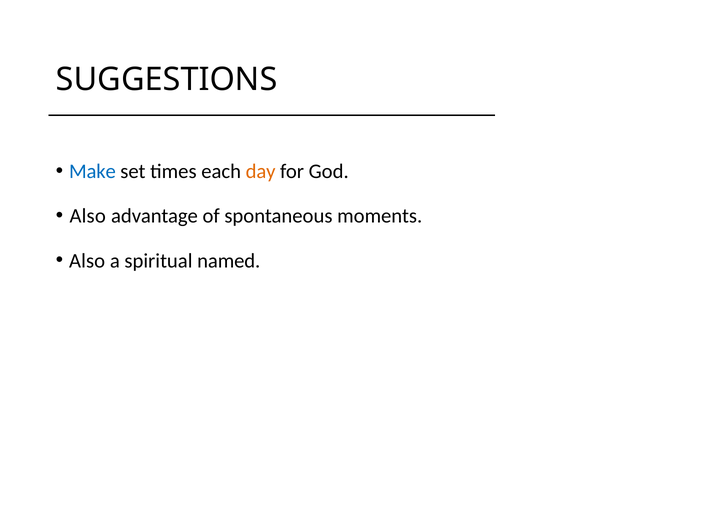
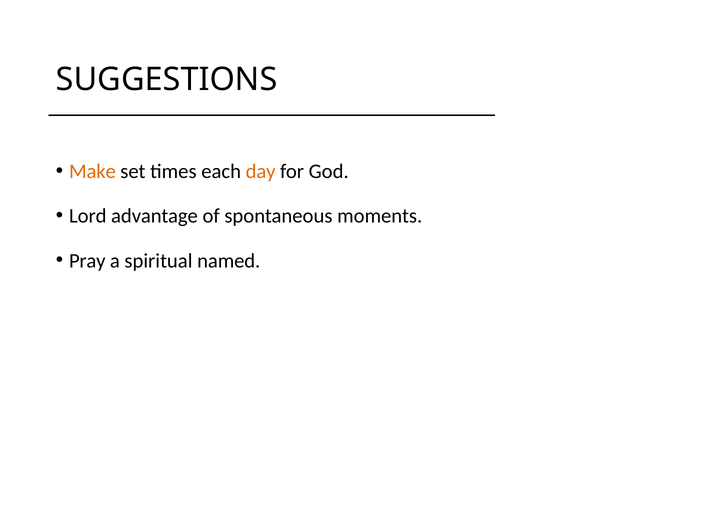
Make colour: blue -> orange (92, 171)
Also: Also -> Lord (88, 216)
Also: Also -> Pray (87, 261)
